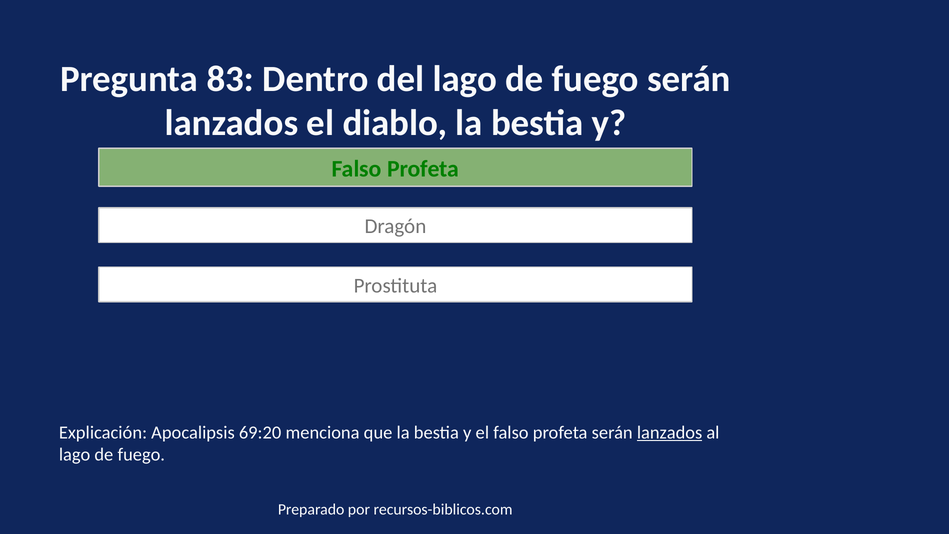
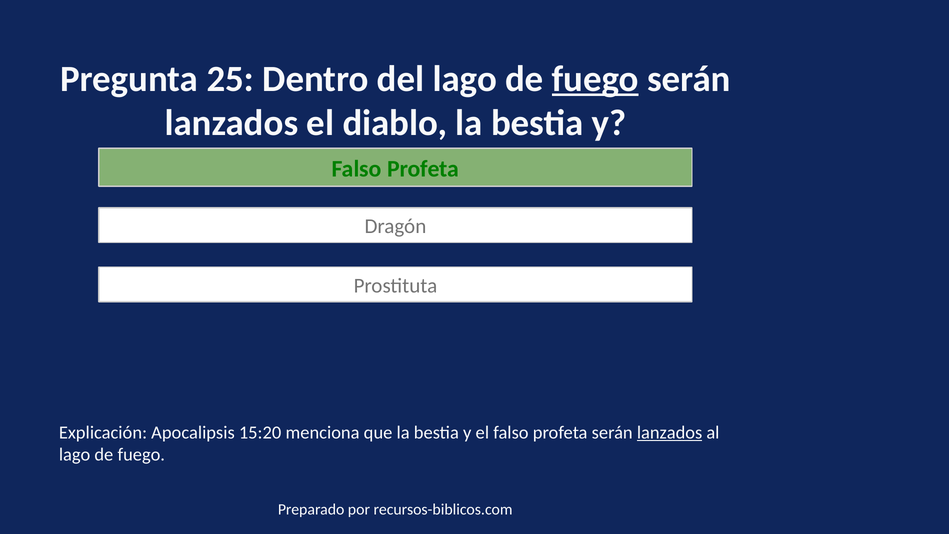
83: 83 -> 25 (230, 79)
fuego underline: none -> present (595, 79)
69:20: 69:20 -> 15:20 (260, 432)
